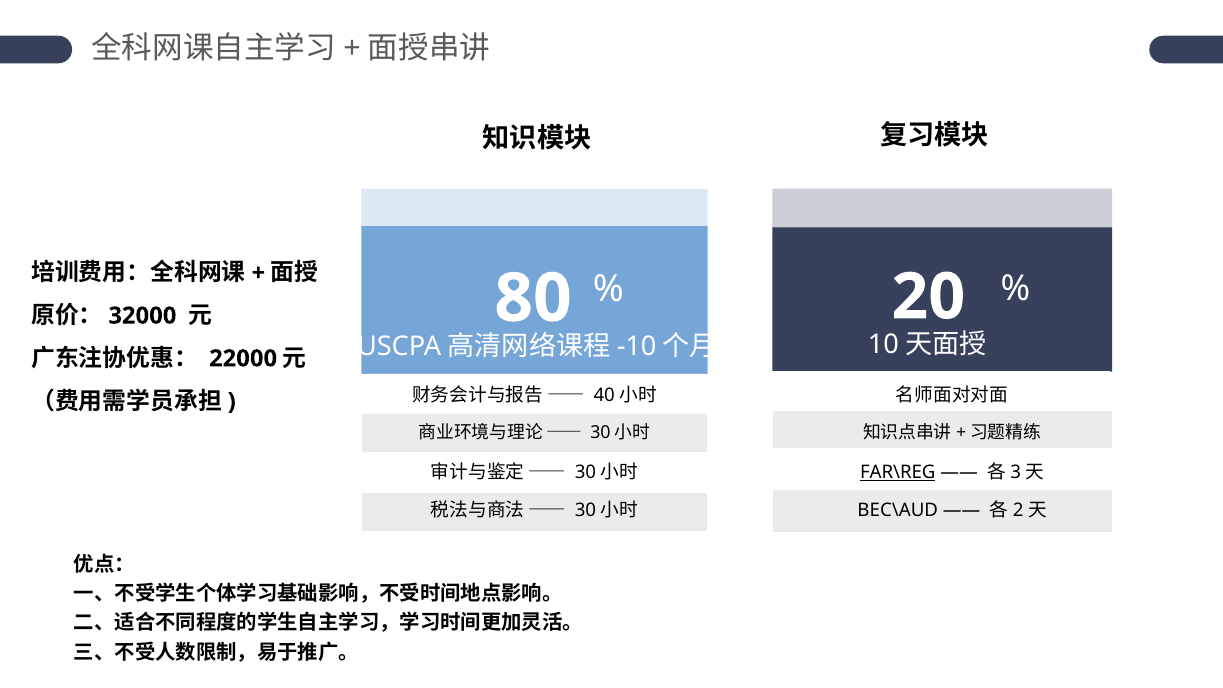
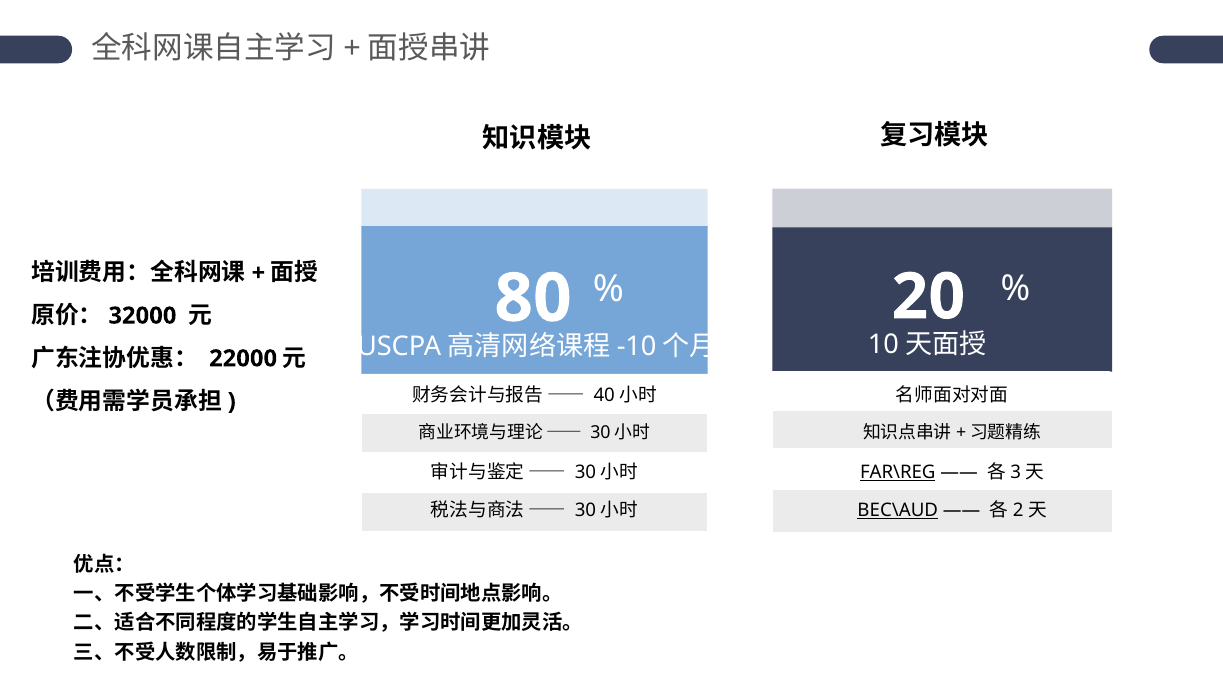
BEC\AUD underline: none -> present (898, 511)
